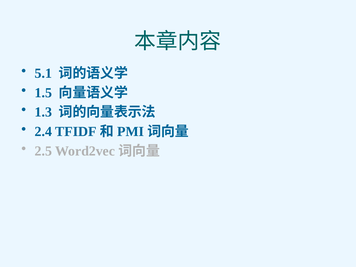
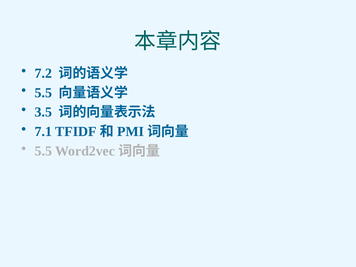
5.1: 5.1 -> 7.2 (43, 73)
1.5: 1.5 -> 5.5 (43, 93)
1.3: 1.3 -> 3.5 (43, 112)
2.4: 2.4 -> 7.1 (43, 132)
2.5: 2.5 -> 5.5 (43, 151)
